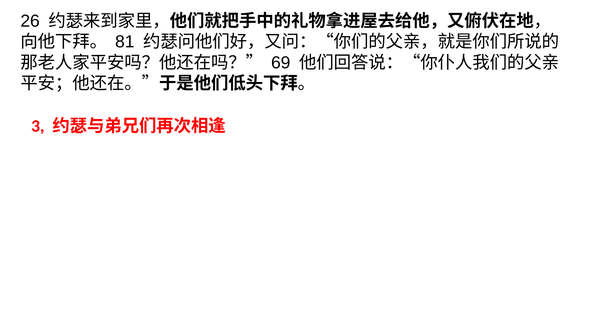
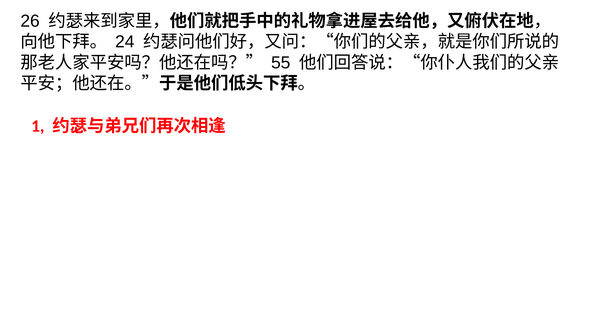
81: 81 -> 24 (125, 42)
69: 69 -> 55 (281, 63)
3: 3 -> 1 (38, 126)
